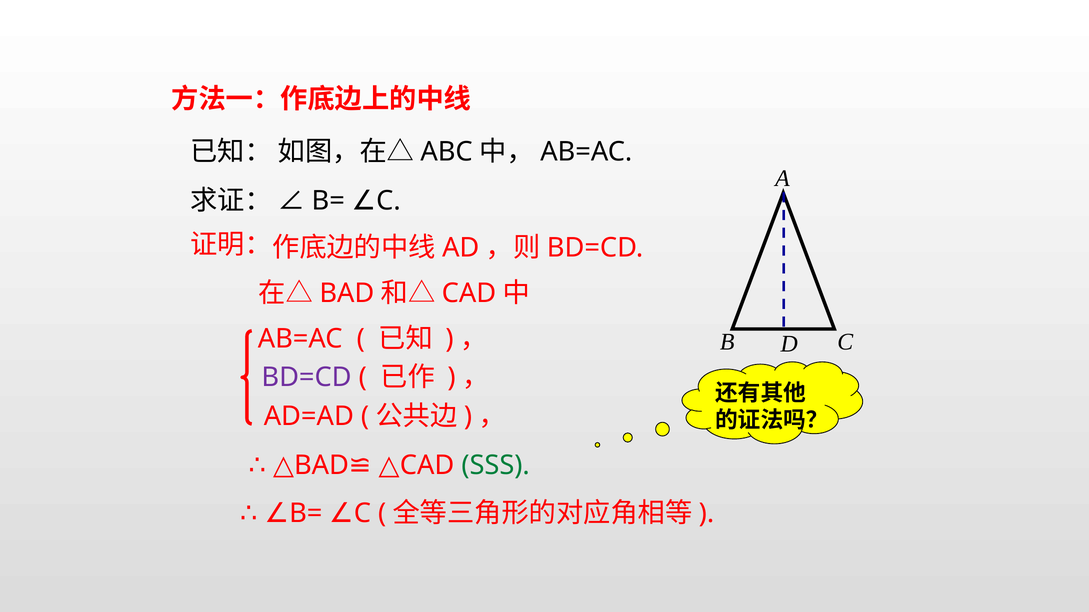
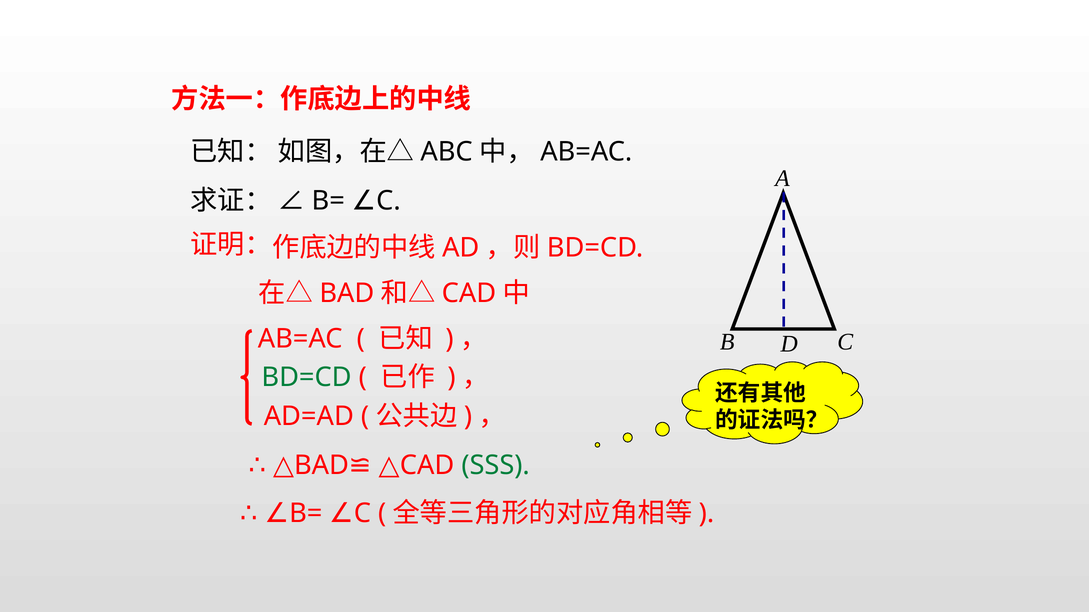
BD=CD colour: purple -> green (307, 378)
